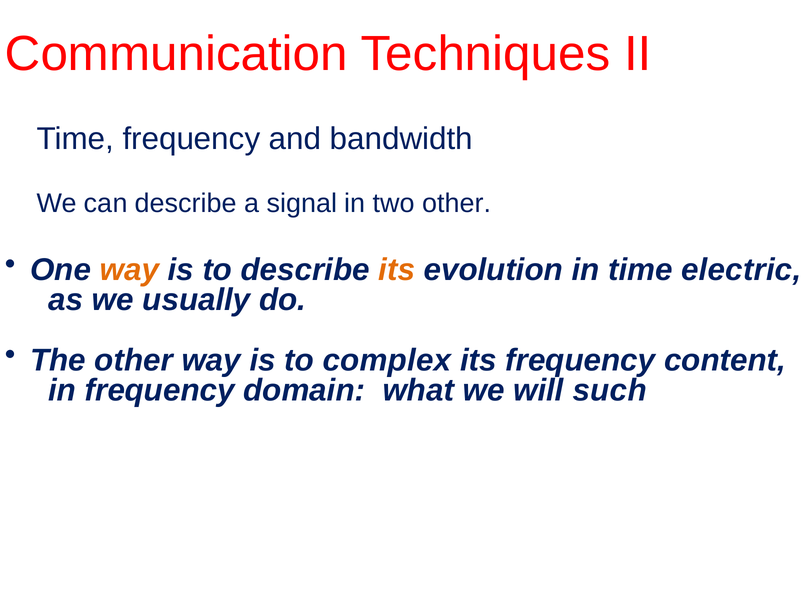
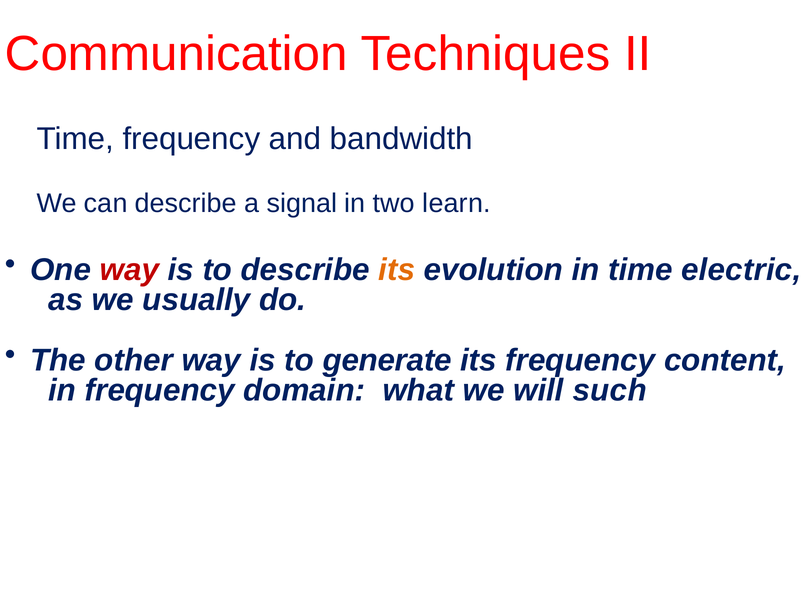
two other: other -> learn (457, 204)
way colour: orange -> red (129, 270)
complex: complex -> generate (387, 360)
